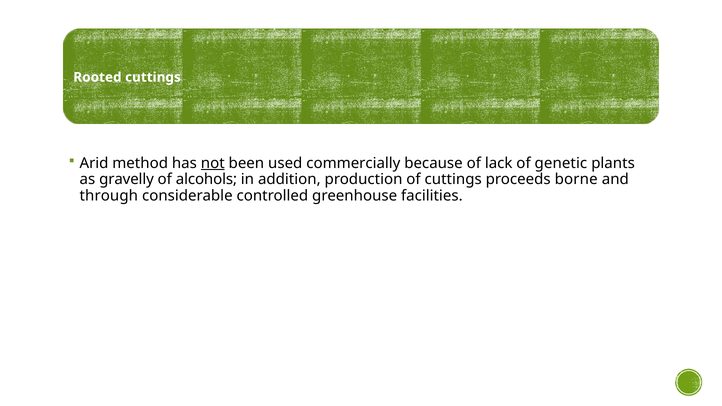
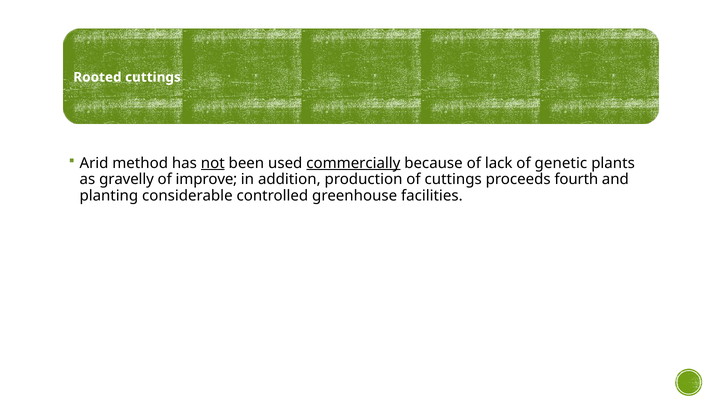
commercially underline: none -> present (353, 163)
alcohols: alcohols -> improve (206, 179)
borne: borne -> fourth (576, 179)
through: through -> planting (109, 196)
